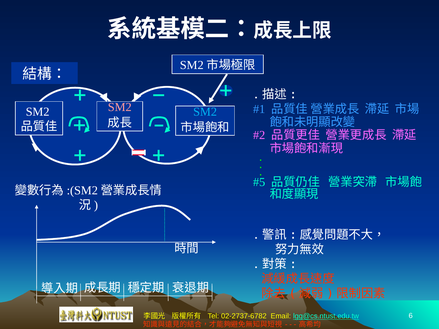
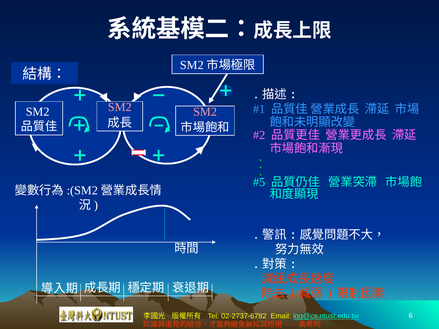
SM2 colour: light blue -> pink (205, 112)
